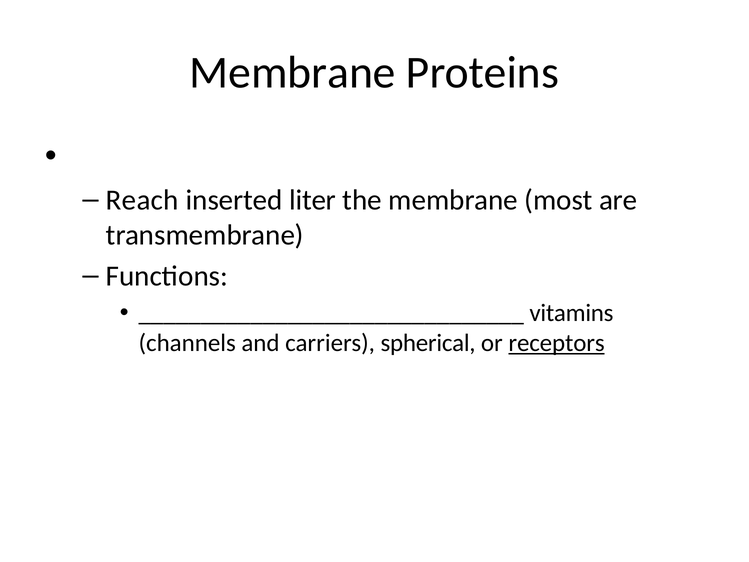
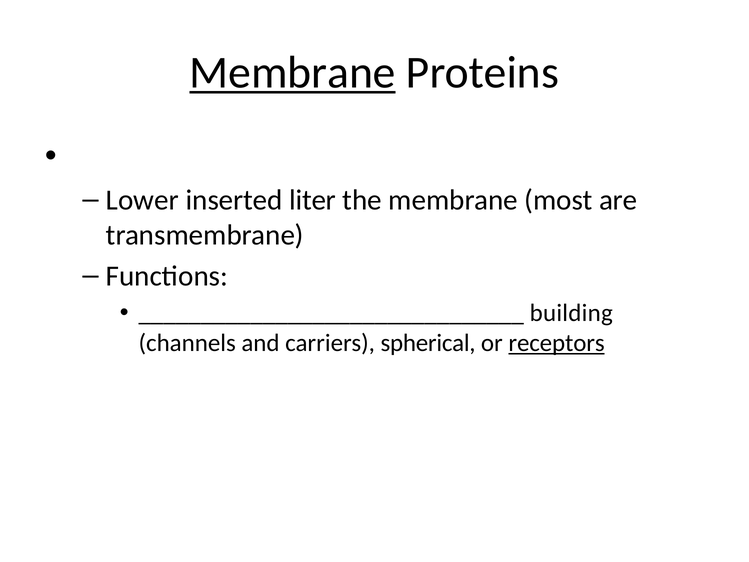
Membrane underline: none -> present (293, 73)
Reach: Reach -> Lower (142, 200)
vitamins: vitamins -> building (571, 313)
